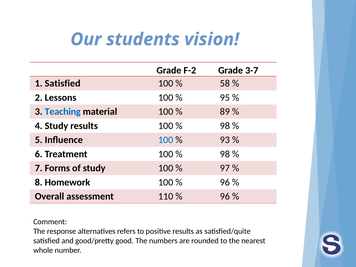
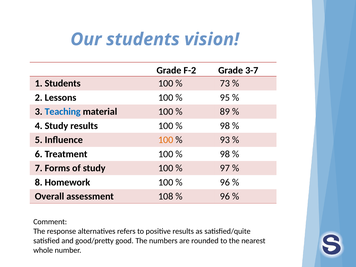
1 Satisfied: Satisfied -> Students (63, 83)
58: 58 -> 73 (225, 83)
100 colour: blue -> orange (166, 140)
110: 110 -> 108 (166, 196)
